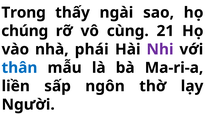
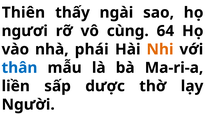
Trong: Trong -> Thiên (23, 13)
chúng: chúng -> ngươi (25, 31)
21: 21 -> 64 (165, 31)
Nhi colour: purple -> orange (160, 50)
ngôn: ngôn -> dược (105, 86)
